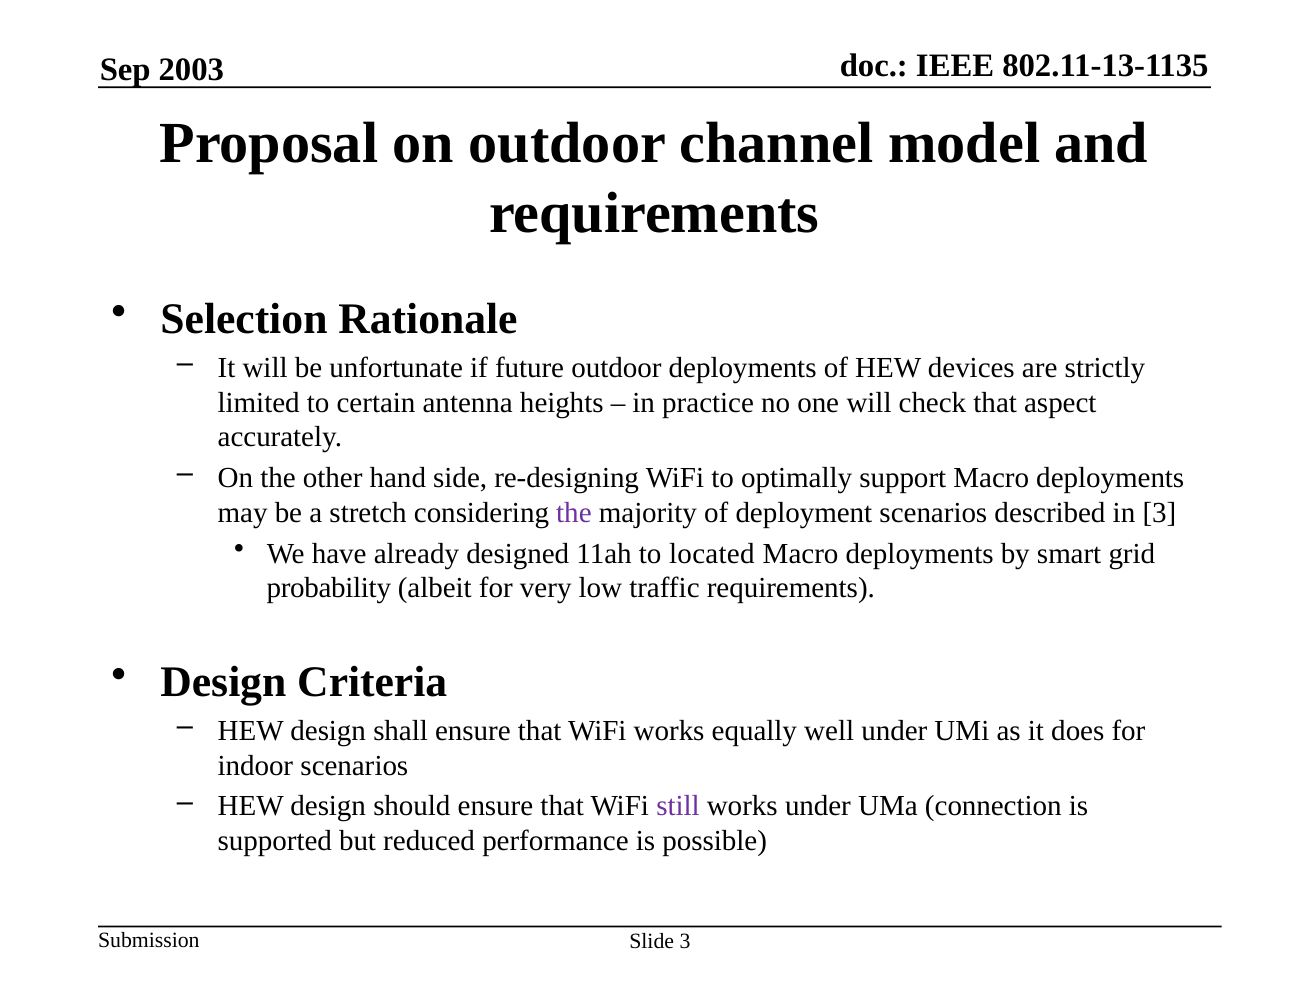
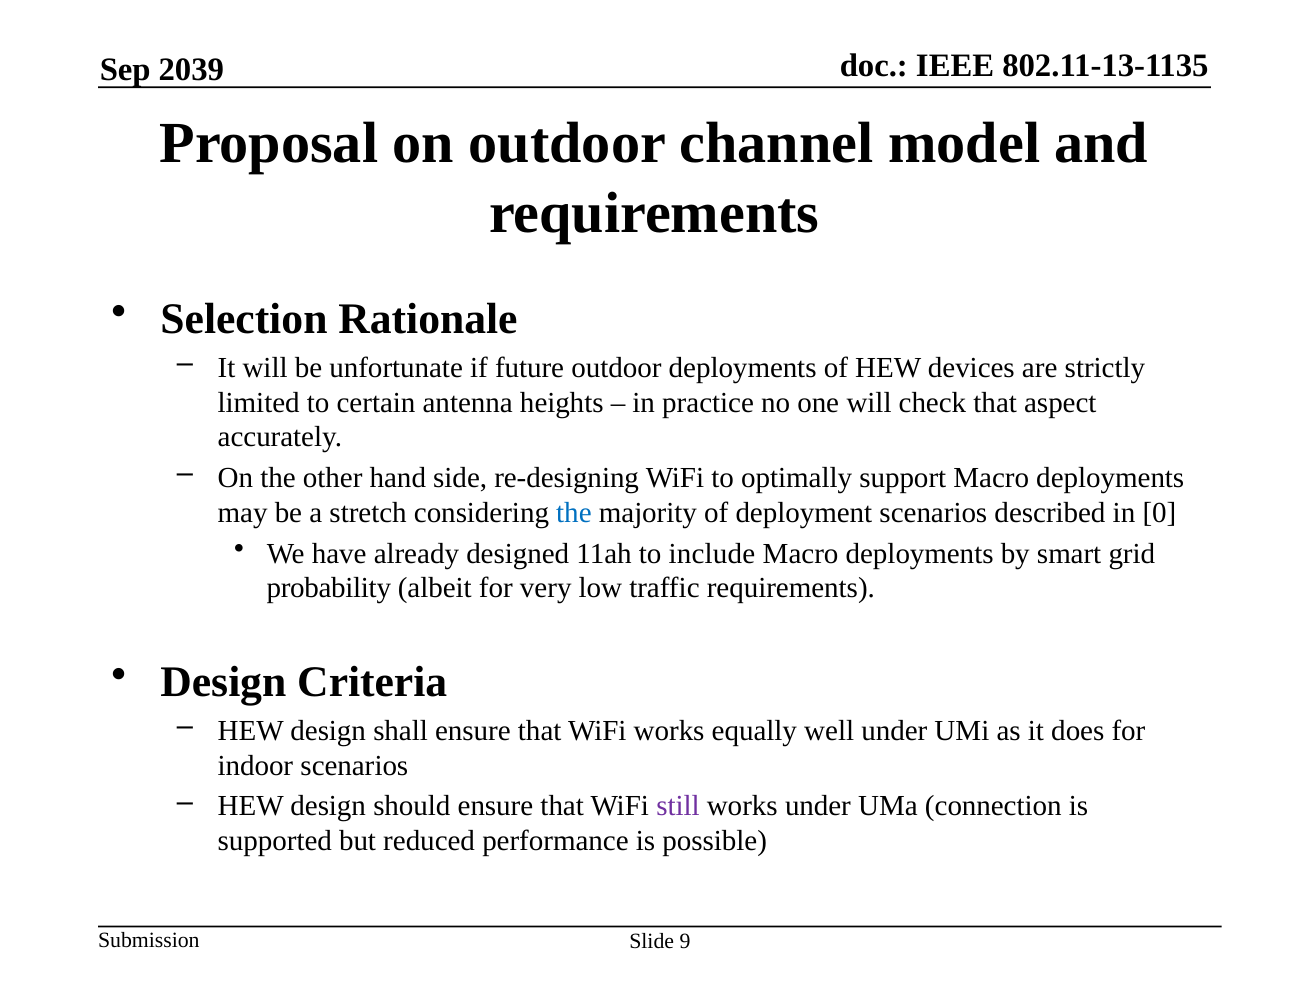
2003: 2003 -> 2039 (191, 70)
the colour: purple -> blue (574, 513)
in 3: 3 -> 0 (1159, 513)
located: located -> include (712, 554)
Slide 3: 3 -> 9 (685, 942)
